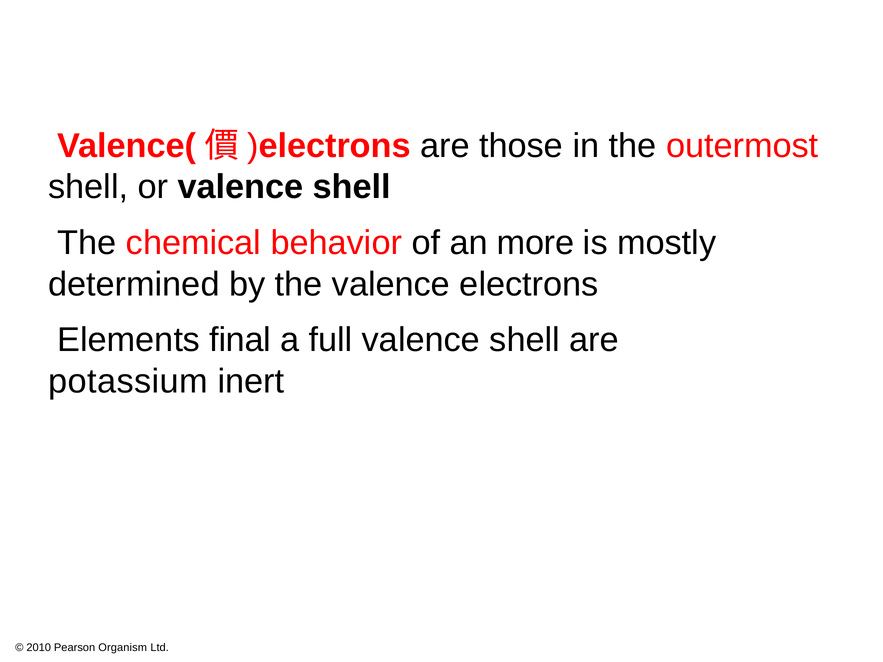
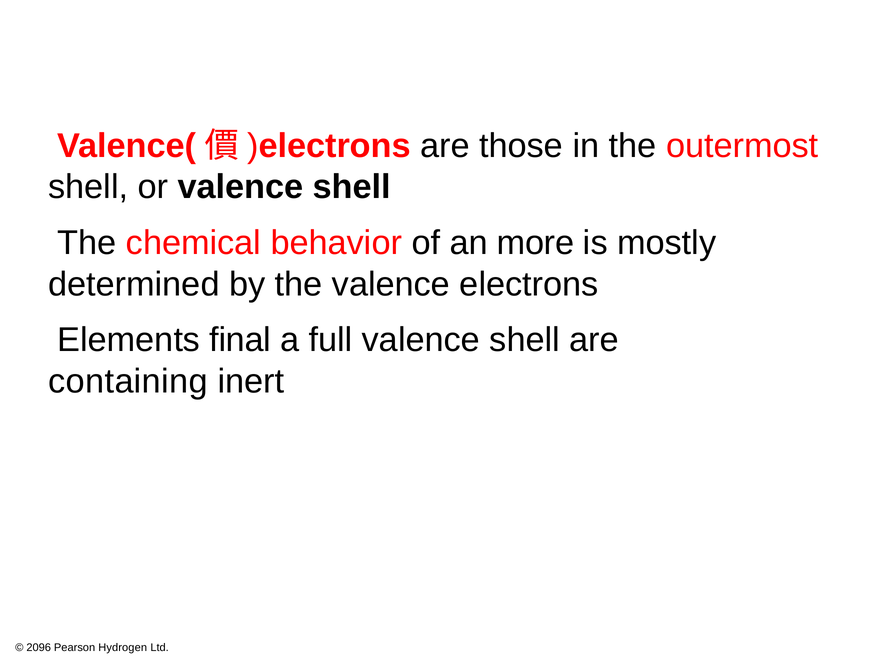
potassium: potassium -> containing (128, 381)
2010: 2010 -> 2096 (39, 648)
Organism: Organism -> Hydrogen (123, 648)
